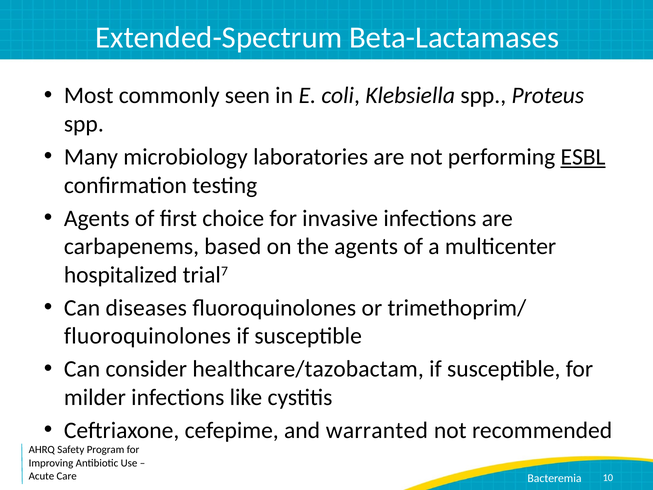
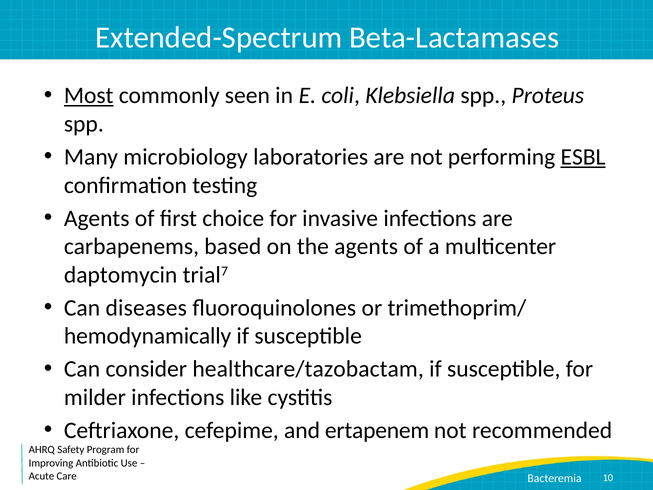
Most underline: none -> present (89, 96)
hospitalized: hospitalized -> daptomycin (121, 275)
fluoroquinolones: fluoroquinolones -> hemodynamically (148, 336)
warranted: warranted -> ertapenem (377, 430)
